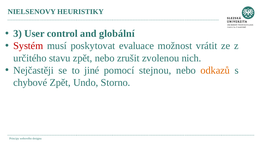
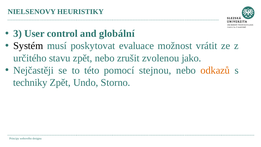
Systém colour: red -> black (28, 46)
nich: nich -> jako (191, 58)
jiné: jiné -> této (92, 70)
chybové: chybové -> techniky (30, 82)
